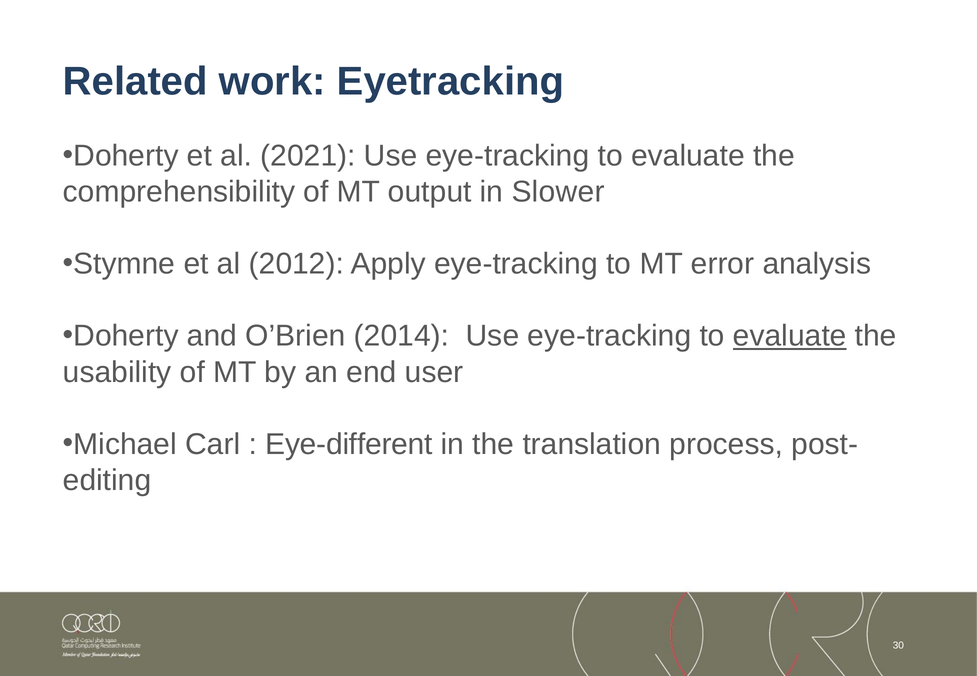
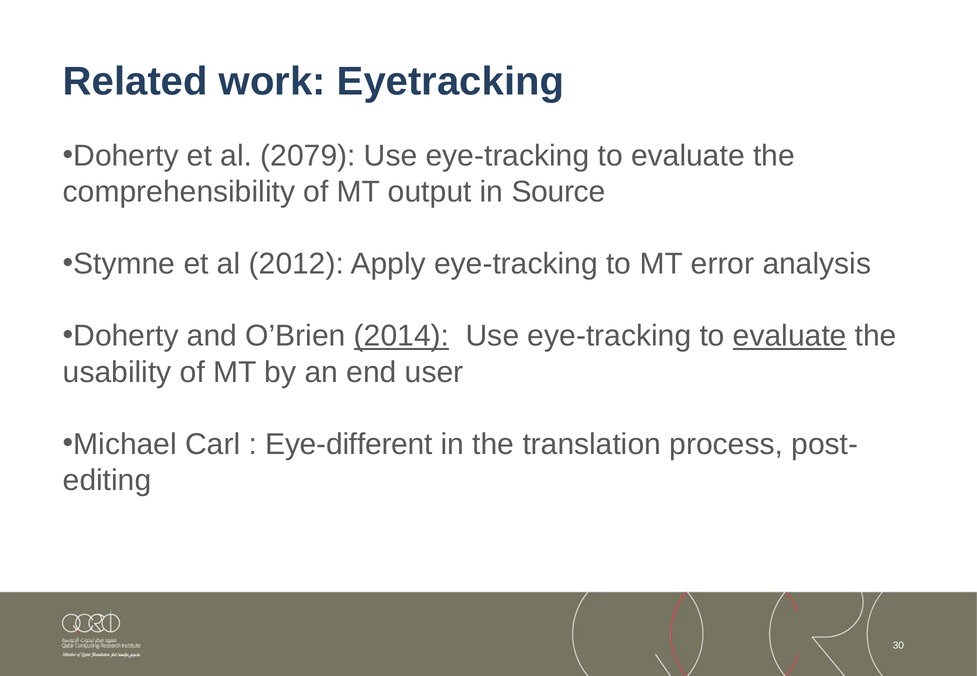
2021: 2021 -> 2079 (308, 156)
Slower: Slower -> Source (558, 192)
2014 underline: none -> present (401, 336)
